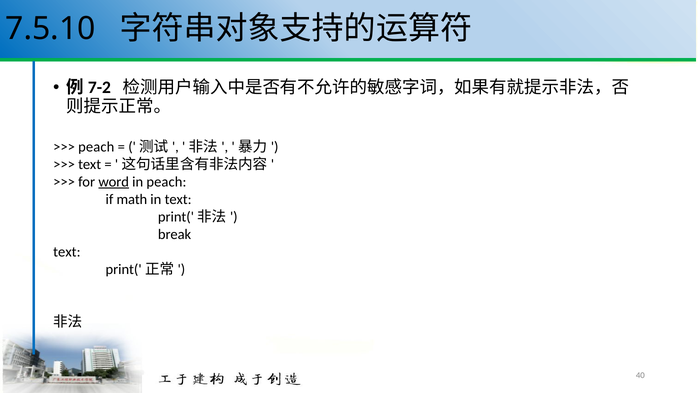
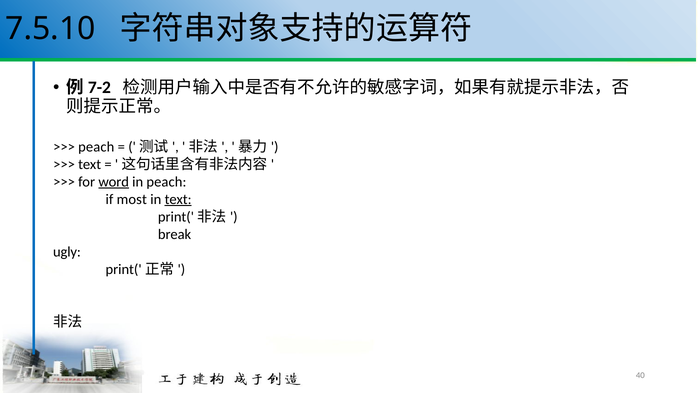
math: math -> most (132, 199)
text underline: none -> present (178, 199)
text: text -> ugly (67, 252)
